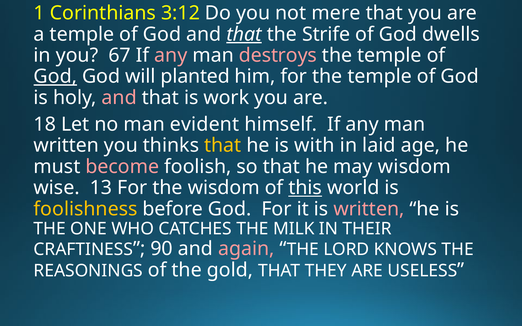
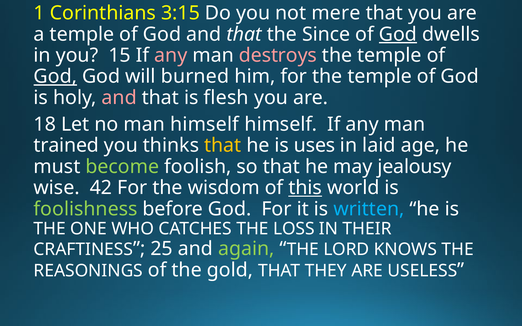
3:12: 3:12 -> 3:15 (180, 13)
that underline: present -> none (244, 34)
Strife: Strife -> Since (326, 34)
God underline: none -> present (398, 34)
67: 67 -> 15 (120, 55)
planted: planted -> burned (195, 77)
work: work -> flesh (226, 98)
man evident: evident -> himself (205, 124)
written: written -> trained (66, 146)
with: with -> uses (315, 146)
become colour: pink -> light green (122, 167)
may wisdom: wisdom -> jealousy (415, 167)
13: 13 -> 42 (101, 188)
foolishness colour: yellow -> light green (86, 209)
written colour: pink -> light blue (369, 209)
MILK: MILK -> LOSS (294, 229)
90: 90 -> 25 (162, 249)
again colour: pink -> light green (246, 249)
